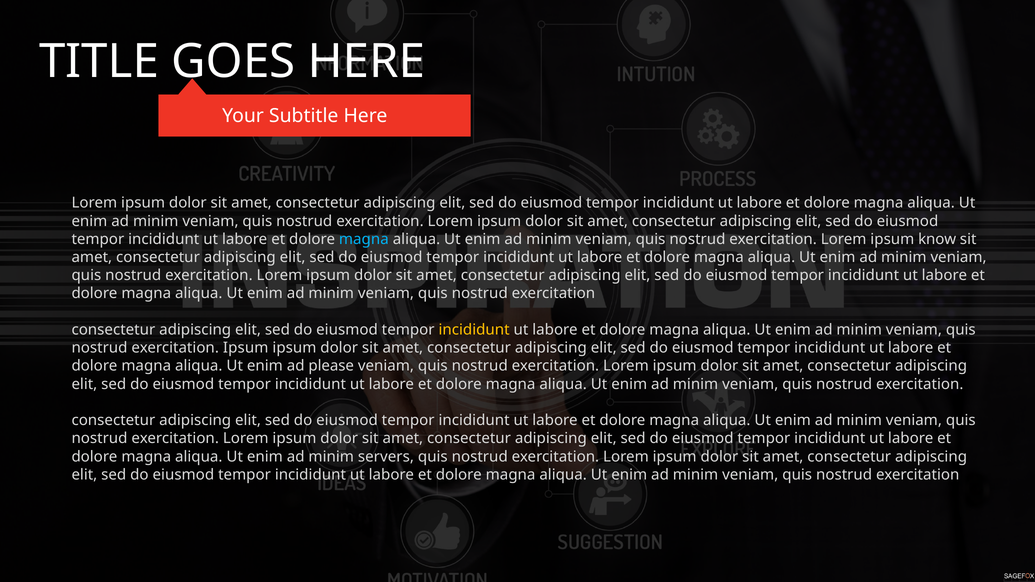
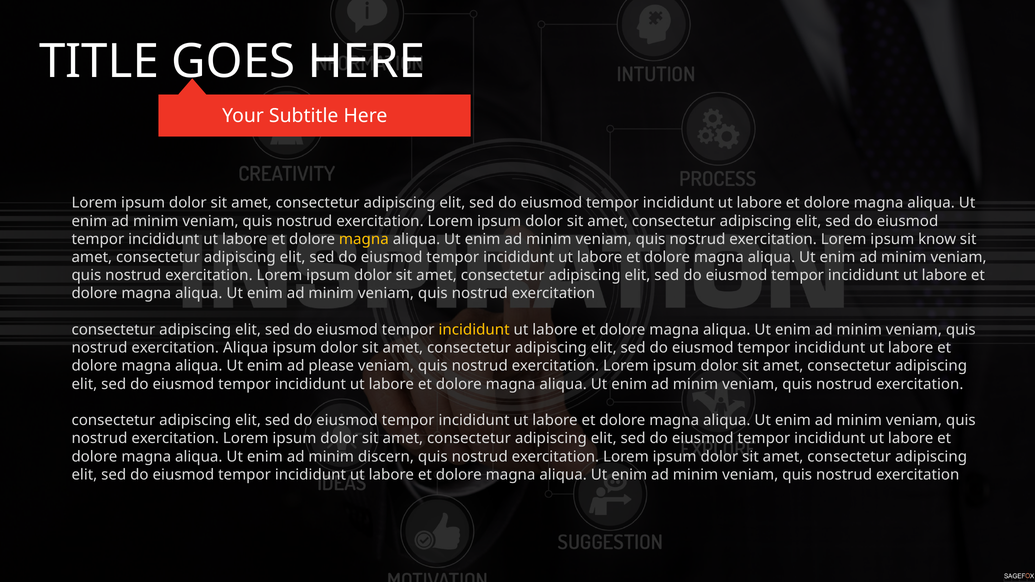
magna colour: light blue -> yellow (364, 239)
exercitation Ipsum: Ipsum -> Aliqua (246, 348)
servers: servers -> discern (386, 457)
